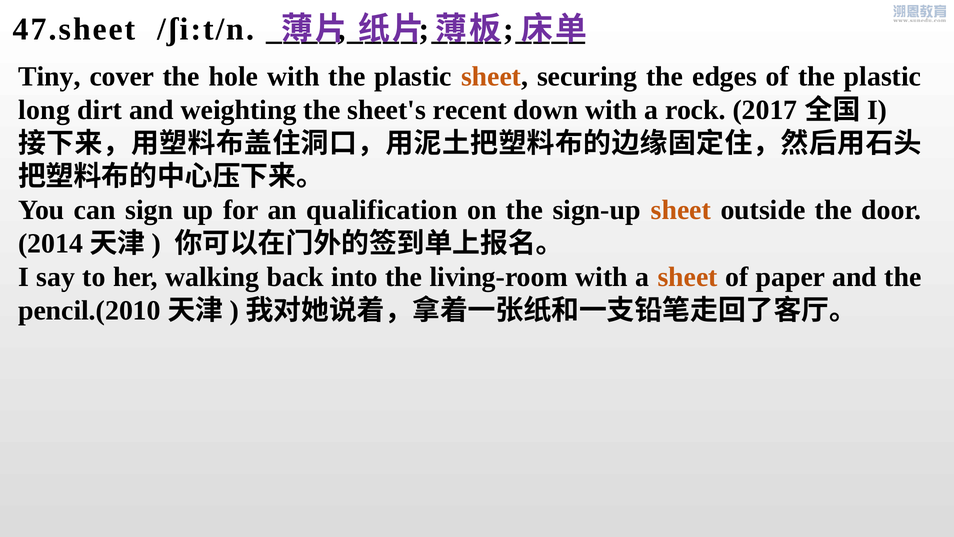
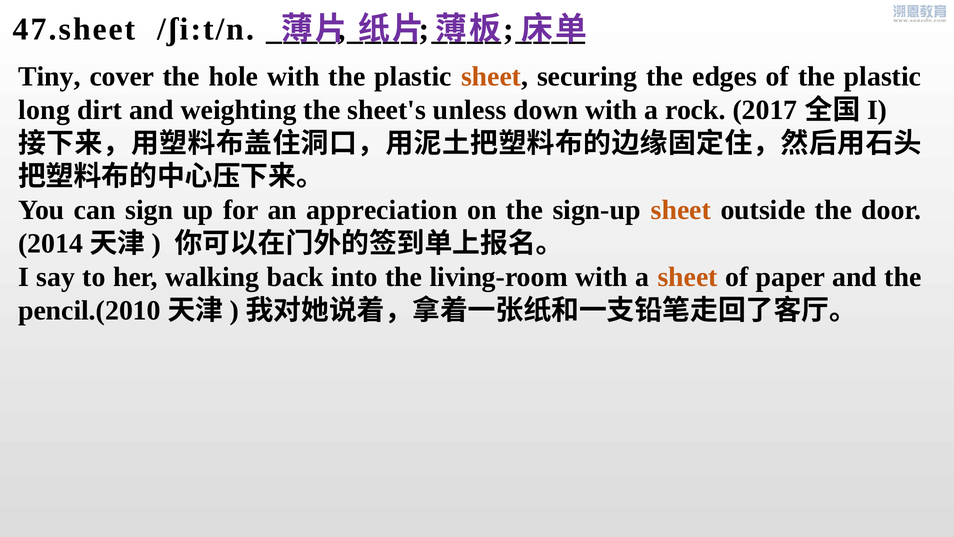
recent: recent -> unless (470, 110)
qualification: qualification -> appreciation (382, 210)
